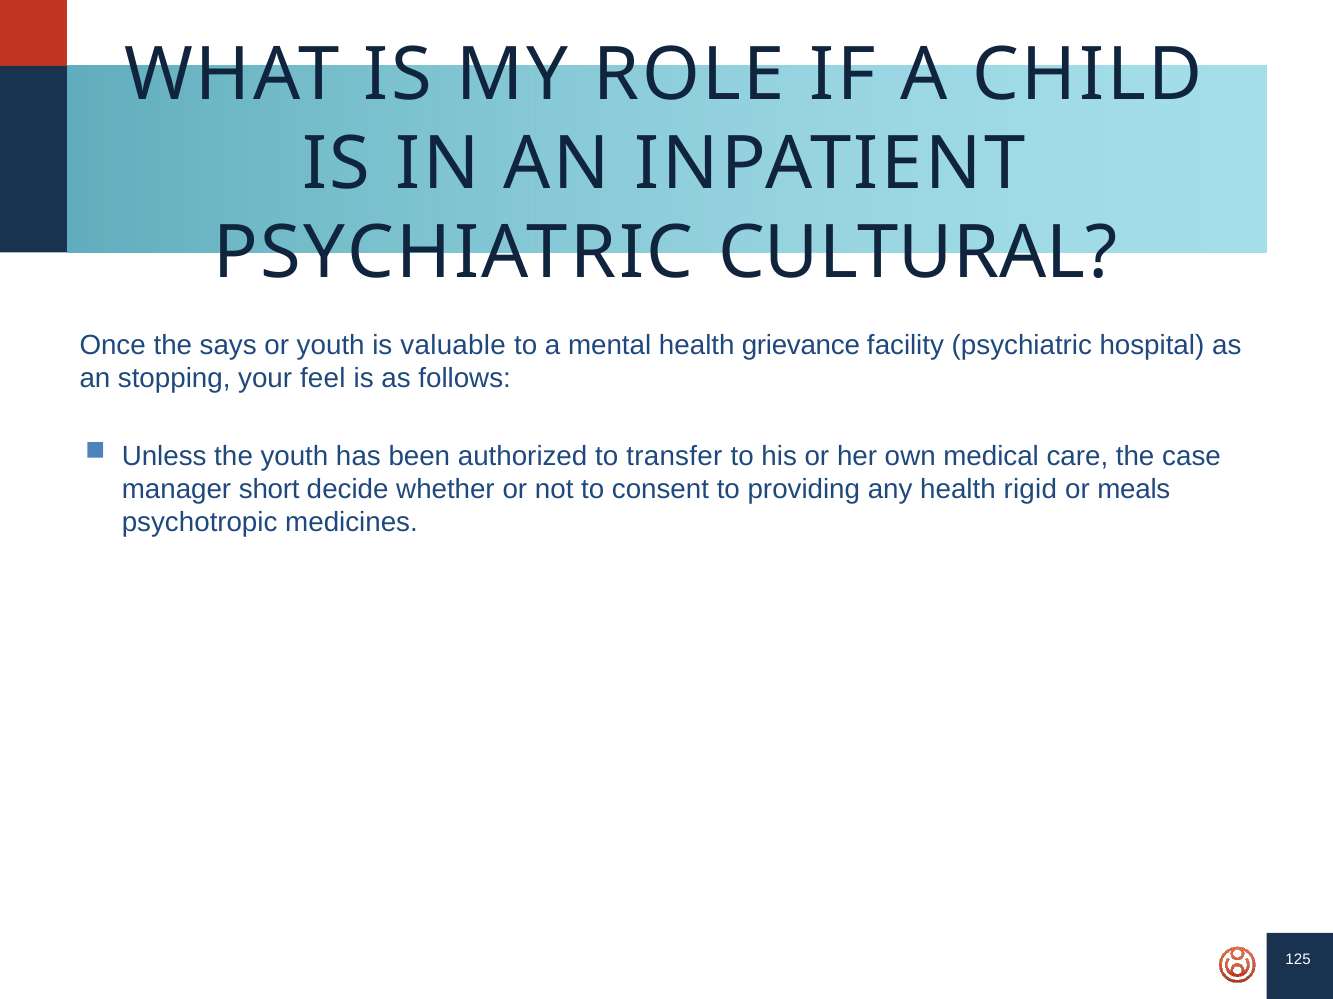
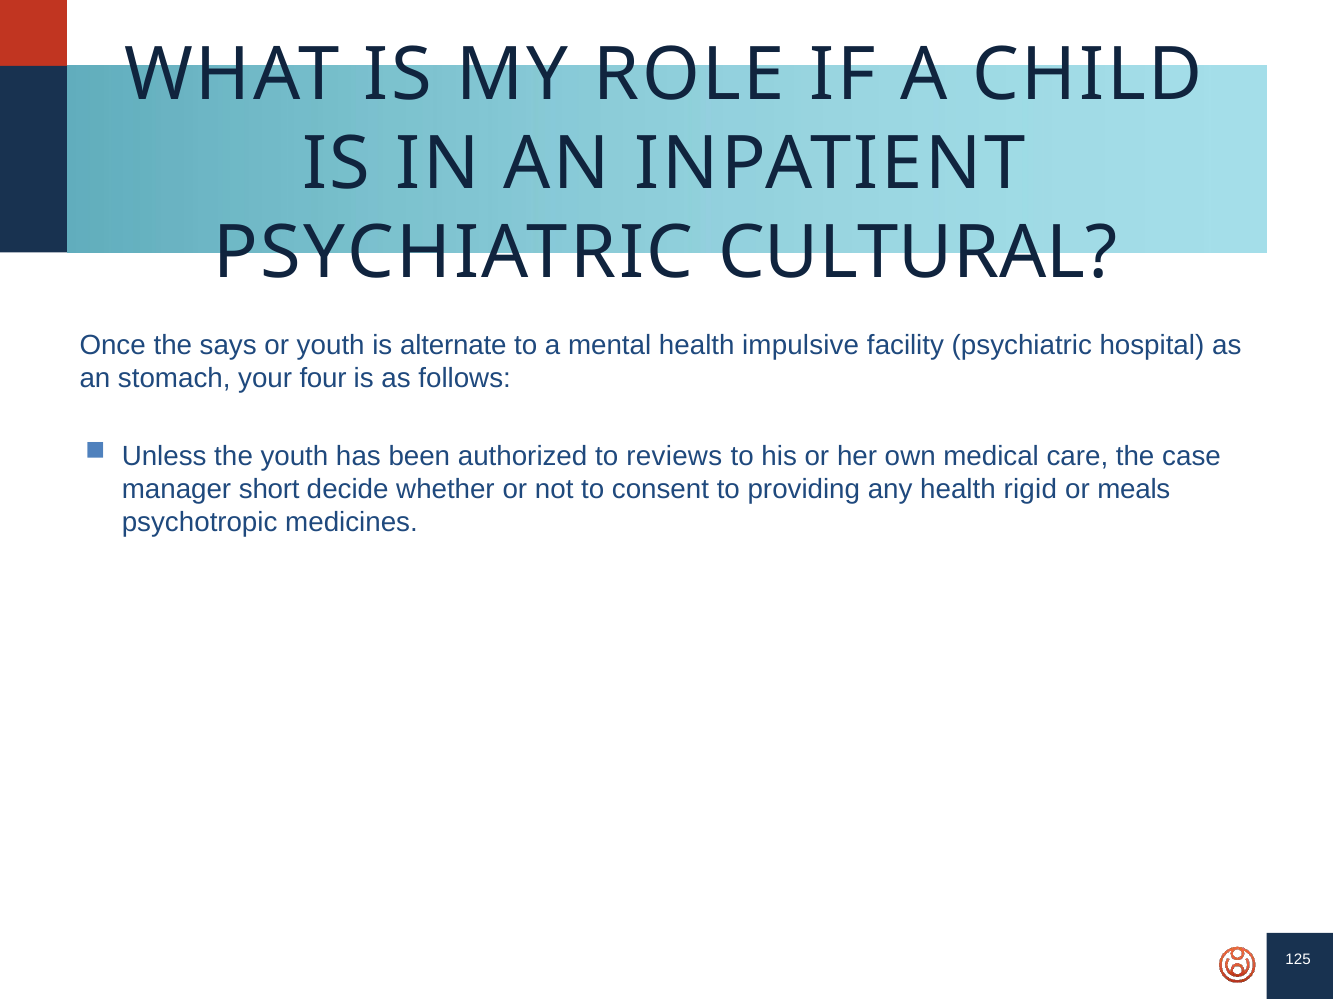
valuable: valuable -> alternate (453, 345)
grievance: grievance -> impulsive (801, 345)
stopping: stopping -> stomach (174, 379)
feel: feel -> four (323, 379)
transfer: transfer -> reviews (674, 456)
